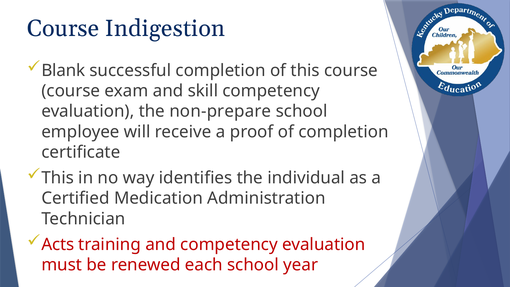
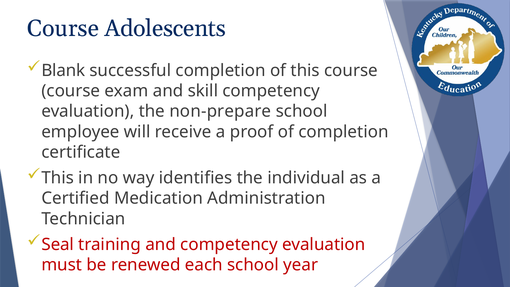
Indigestion: Indigestion -> Adolescents (165, 28)
Acts: Acts -> Seal (58, 244)
